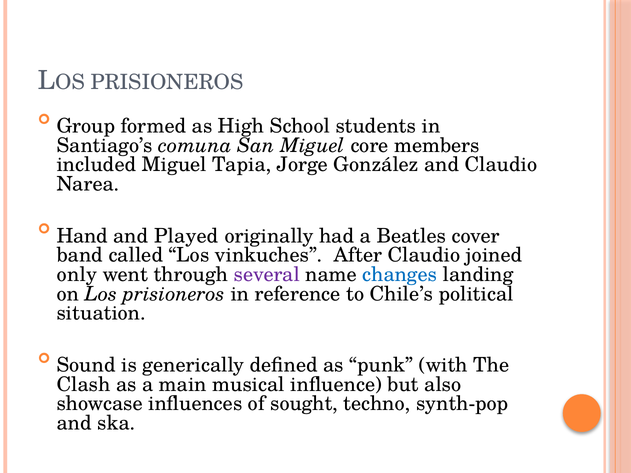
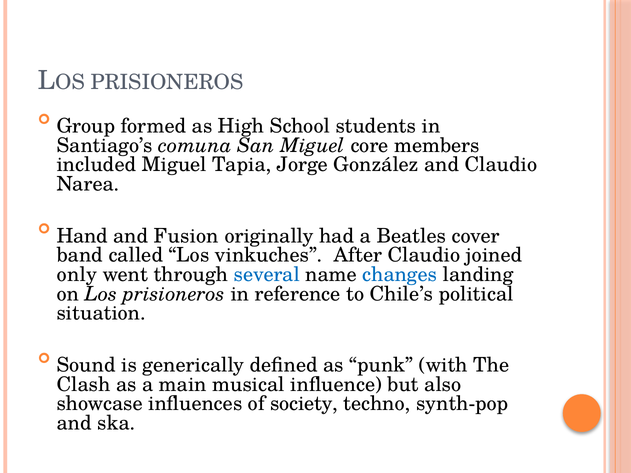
Played: Played -> Fusion (186, 236)
several colour: purple -> blue (267, 275)
sought: sought -> society (304, 404)
